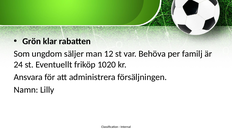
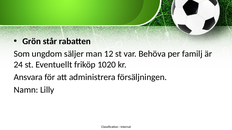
klar: klar -> står (50, 41)
